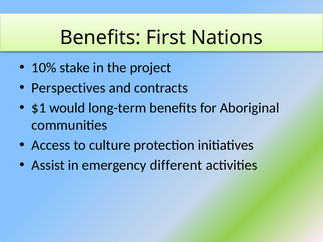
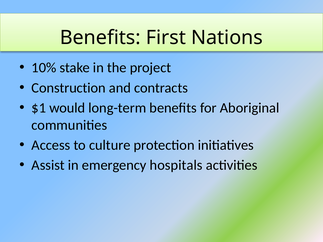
Perspectives: Perspectives -> Construction (69, 88)
different: different -> hospitals (176, 165)
